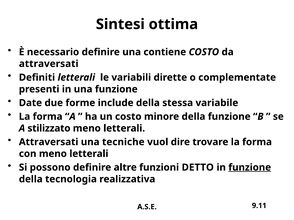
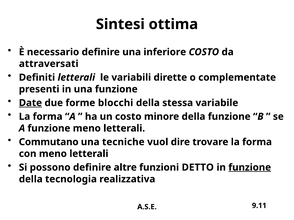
contiene: contiene -> inferiore (165, 52)
Date underline: none -> present (30, 103)
include: include -> blocchi (116, 103)
A stilizzato: stilizzato -> funzione (49, 129)
Attraversati: Attraversati -> Commutano (49, 142)
